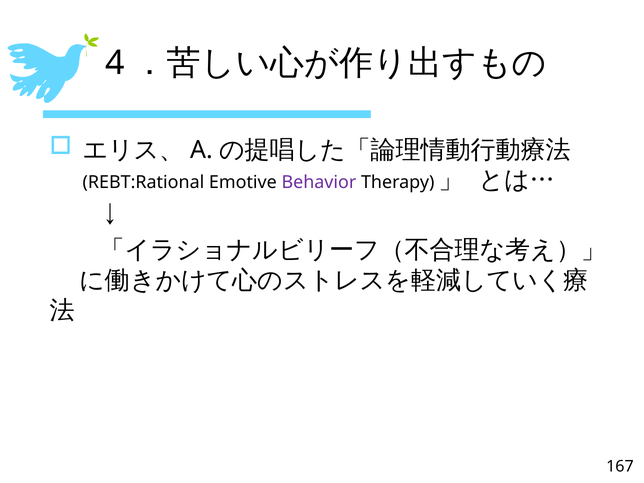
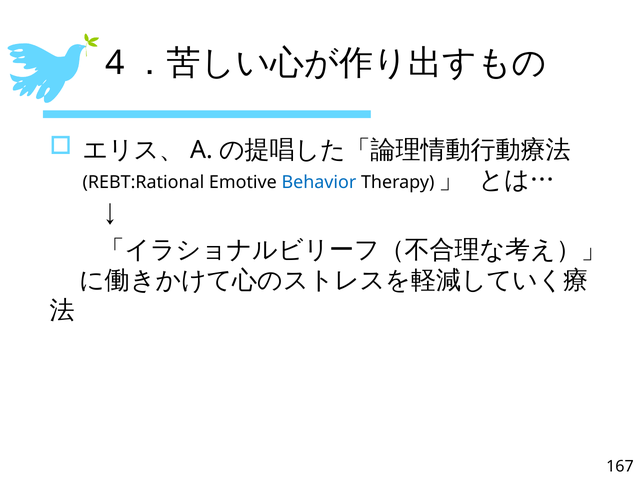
Behavior colour: purple -> blue (319, 182)
